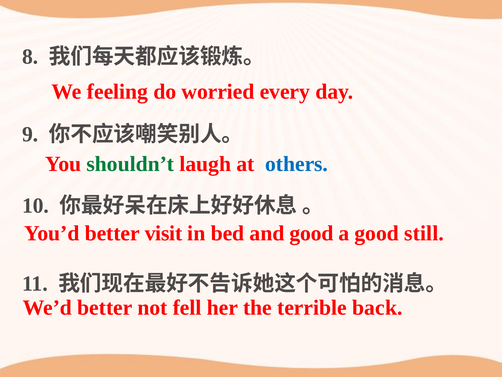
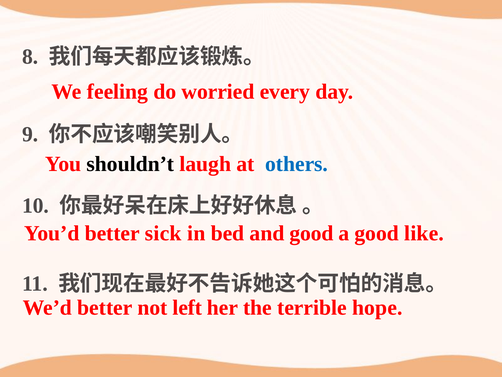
shouldn’t colour: green -> black (130, 164)
visit: visit -> sick (163, 233)
still: still -> like (424, 233)
fell: fell -> left (187, 307)
back: back -> hope (377, 307)
